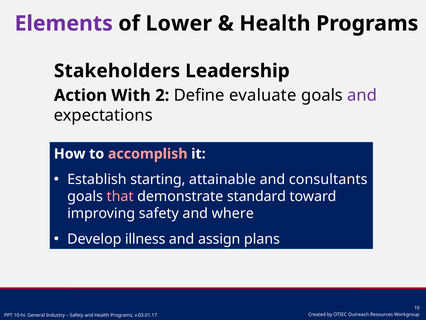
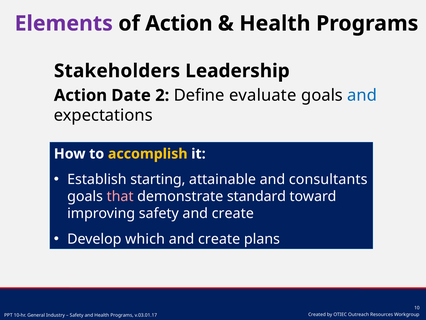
of Lower: Lower -> Action (179, 23)
With: With -> Date (131, 95)
and colour: purple -> blue (362, 95)
accomplish colour: pink -> yellow (148, 154)
safety and where: where -> create (233, 213)
illness: illness -> which (145, 239)
assign: assign -> create (219, 239)
